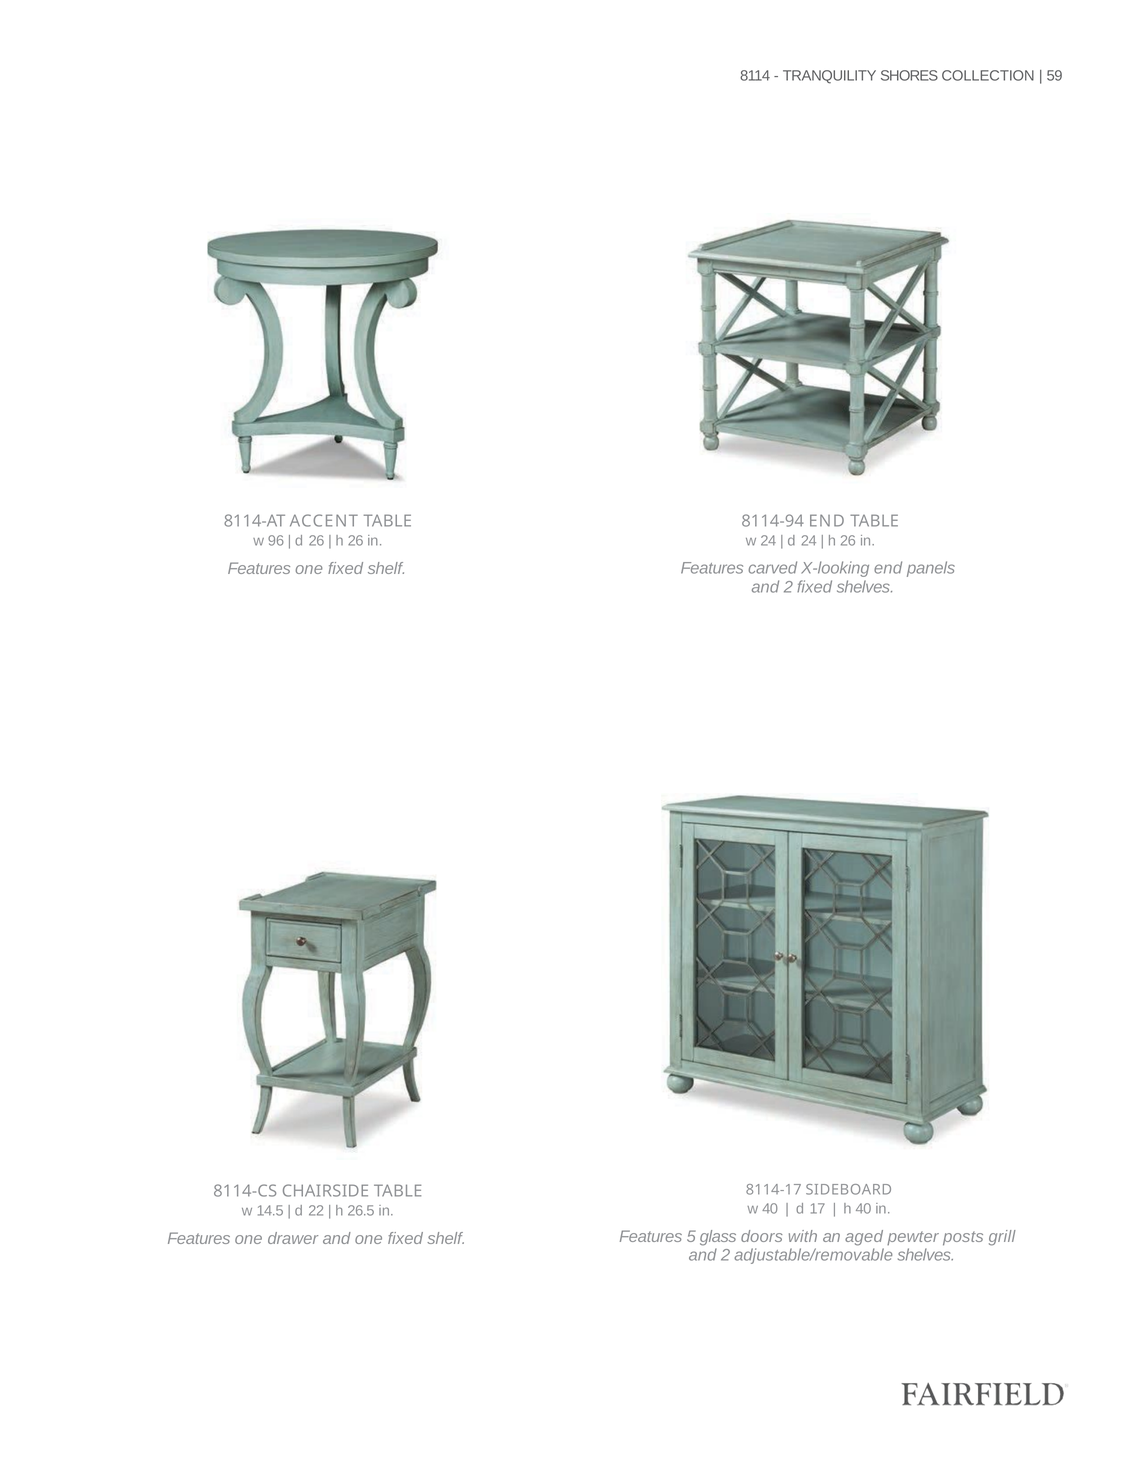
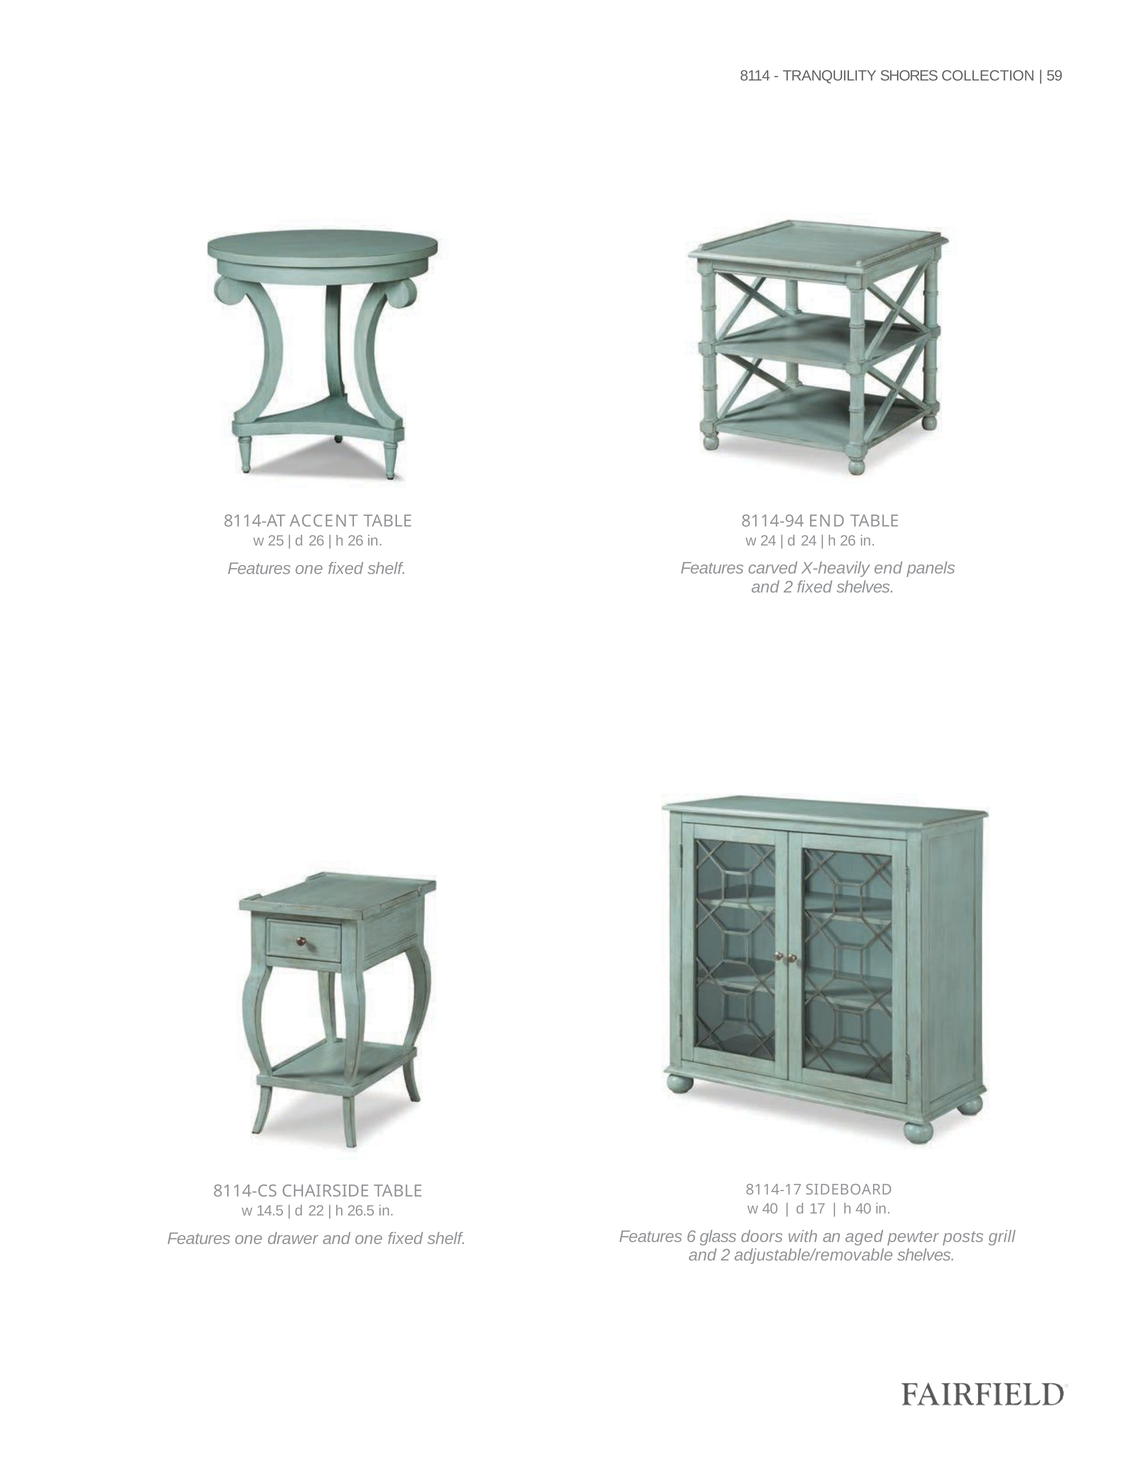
96: 96 -> 25 (276, 541)
X-looking: X-looking -> X-heavily (835, 569)
5: 5 -> 6 (691, 1237)
